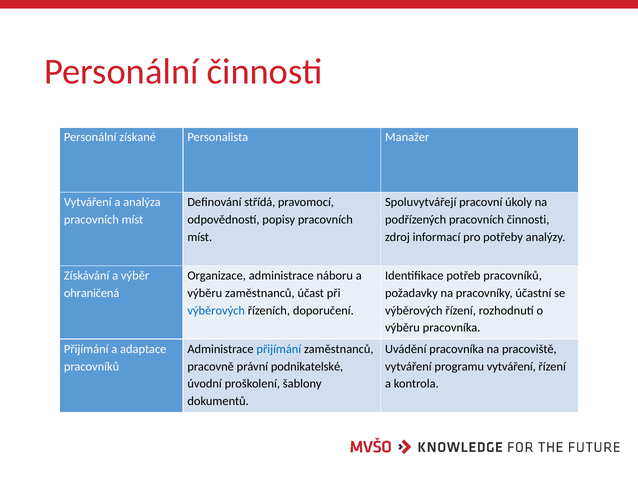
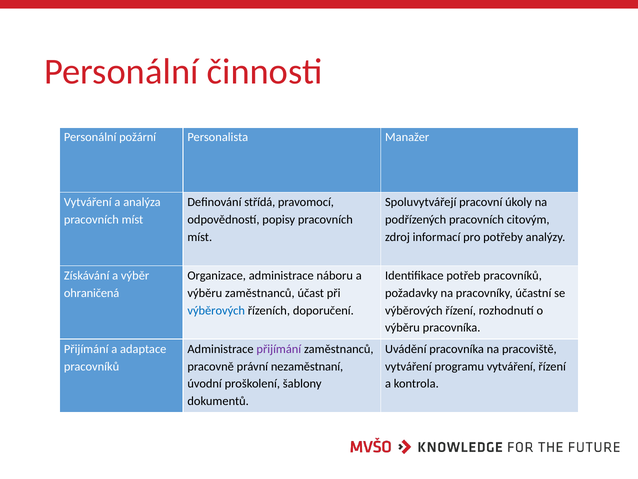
získané: získané -> požární (138, 137)
pracovních činnosti: činnosti -> citovým (528, 219)
přijímání colour: blue -> purple (279, 349)
podnikatelské: podnikatelské -> nezaměstnaní (307, 366)
